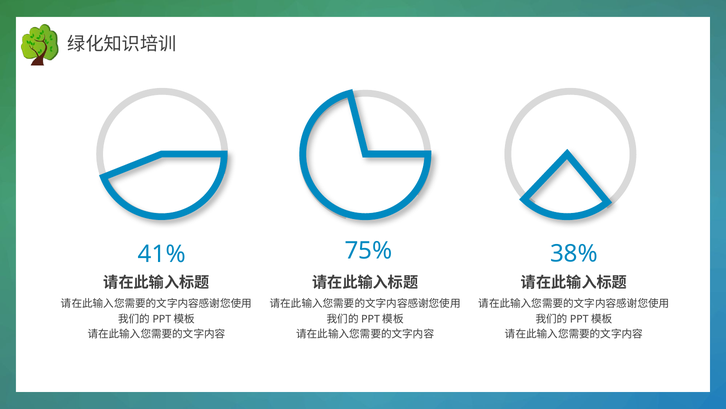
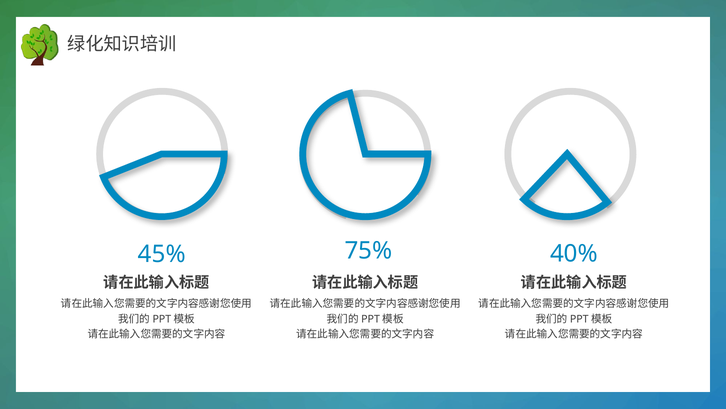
41%: 41% -> 45% (162, 254)
38%: 38% -> 40% (574, 253)
